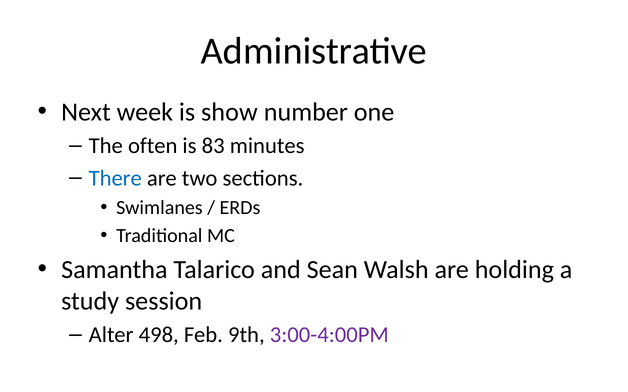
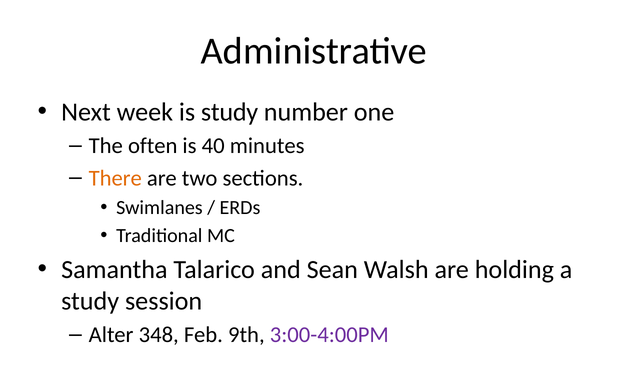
is show: show -> study (230, 112)
83: 83 -> 40 (213, 146)
There colour: blue -> orange (115, 178)
498: 498 -> 348 (159, 335)
